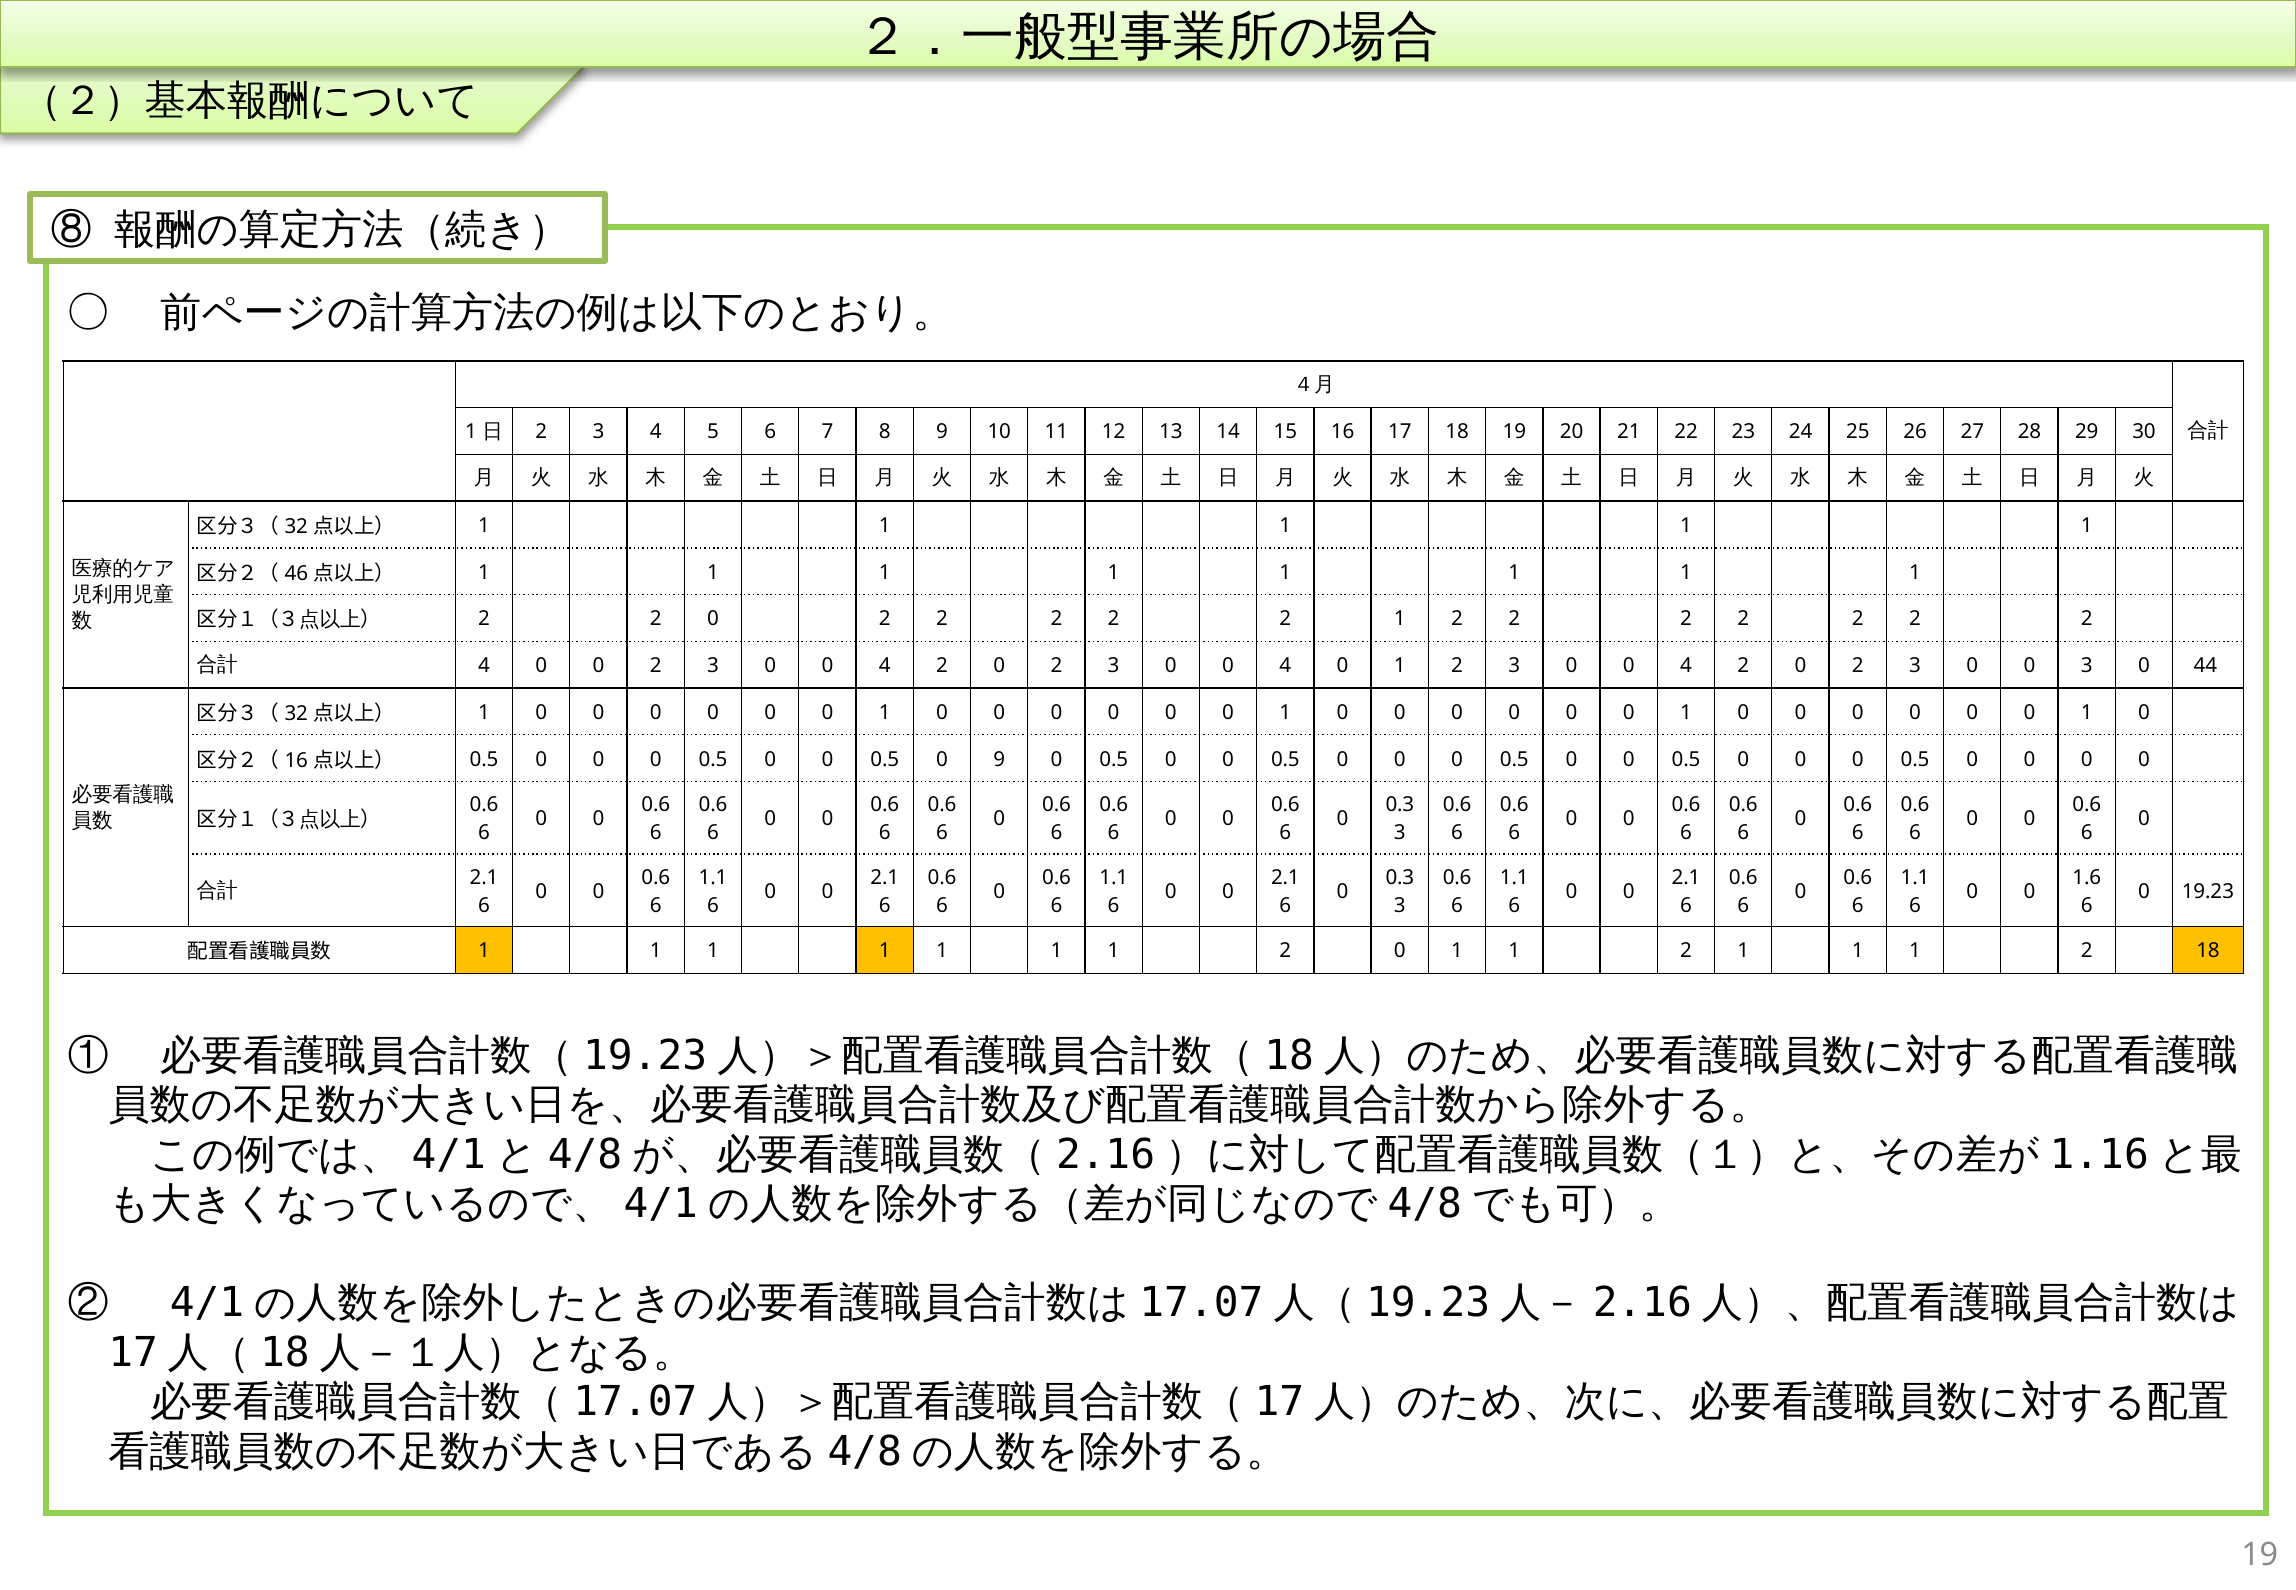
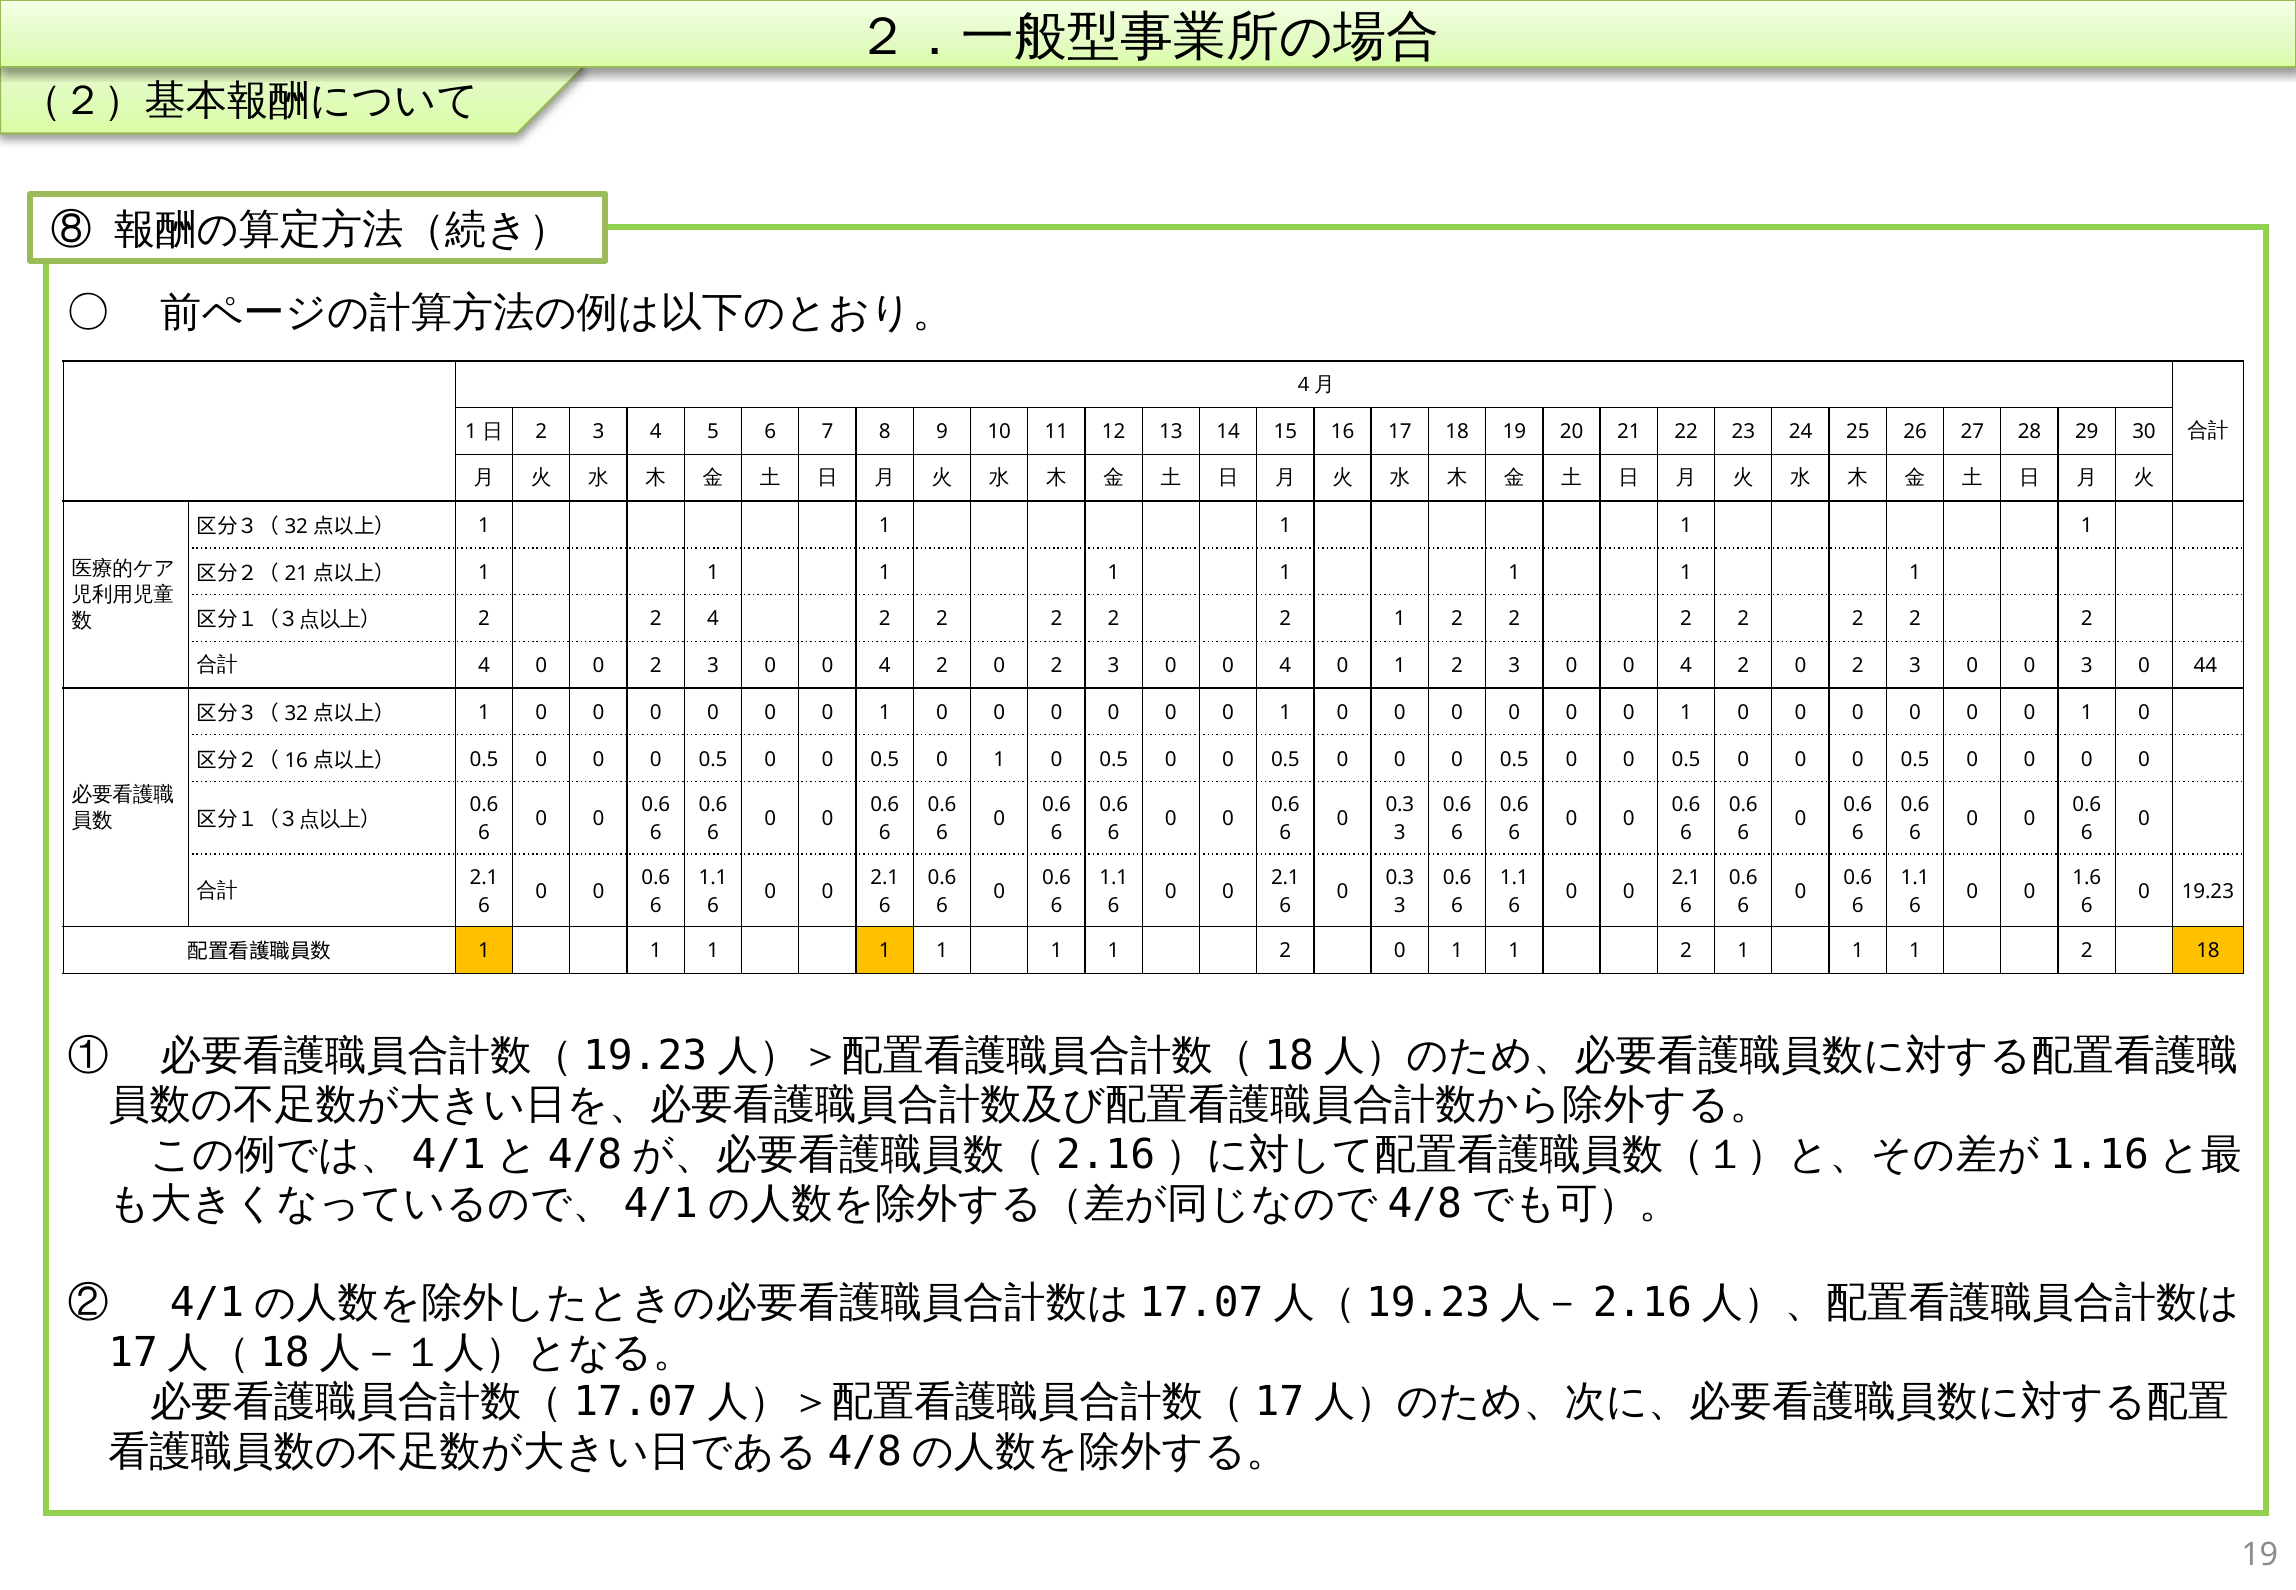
46: 46 -> 21 (296, 573)
2 2 0: 0 -> 4 (713, 619)
0.5 0 9: 9 -> 1 (999, 759)
